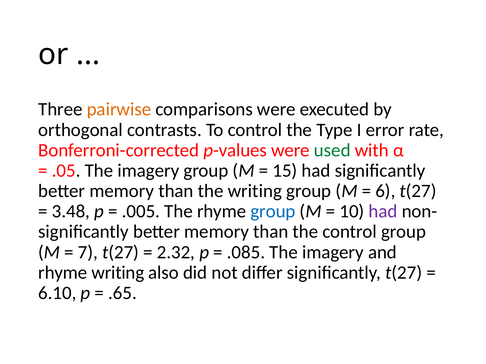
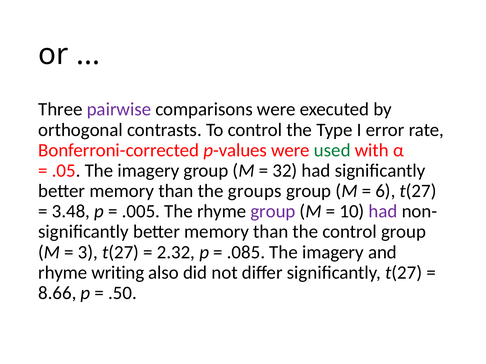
pairwise colour: orange -> purple (119, 110)
15: 15 -> 32 (285, 171)
the writing: writing -> groups (255, 191)
group colour: blue -> purple (273, 212)
7: 7 -> 3 (88, 252)
6.10: 6.10 -> 8.66 (57, 293)
.65: .65 -> .50 (122, 293)
